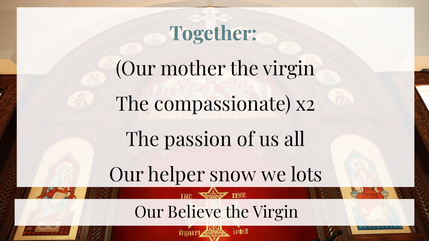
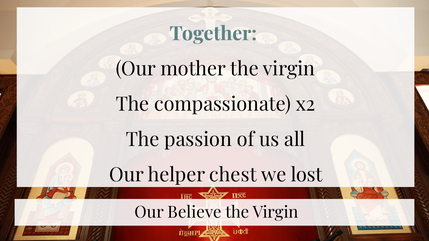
snow: snow -> chest (233, 175)
lots: lots -> lost (307, 175)
